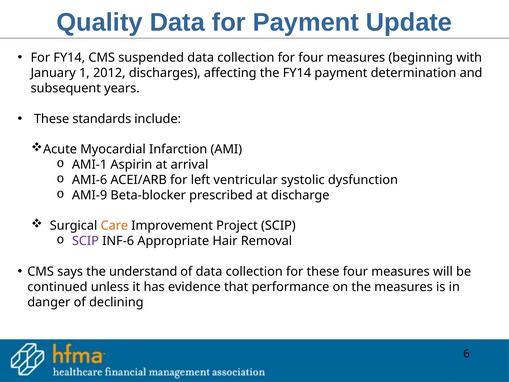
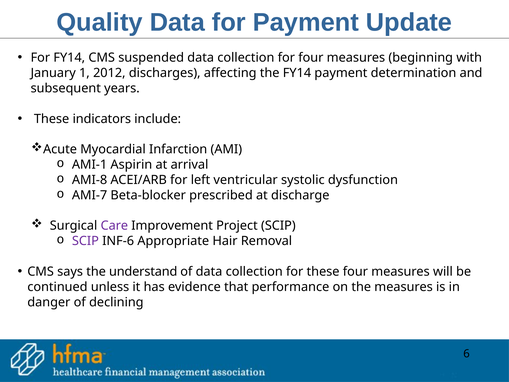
standards: standards -> indicators (102, 119)
AMI-6: AMI-6 -> AMI-8 (90, 180)
AMI-9: AMI-9 -> AMI-7 (90, 195)
Care colour: orange -> purple (114, 226)
